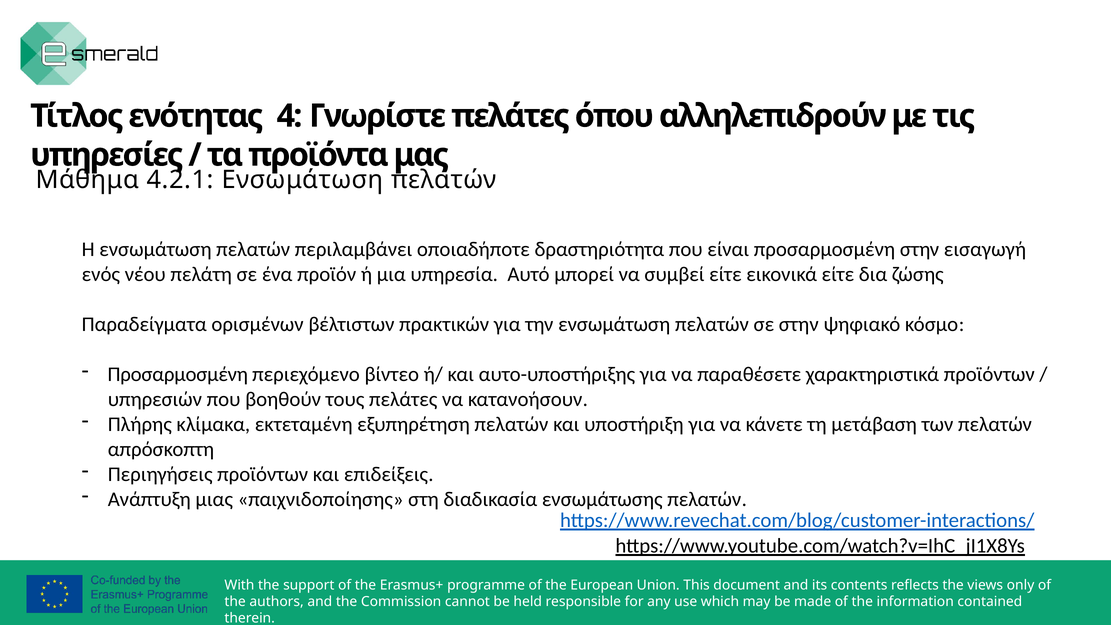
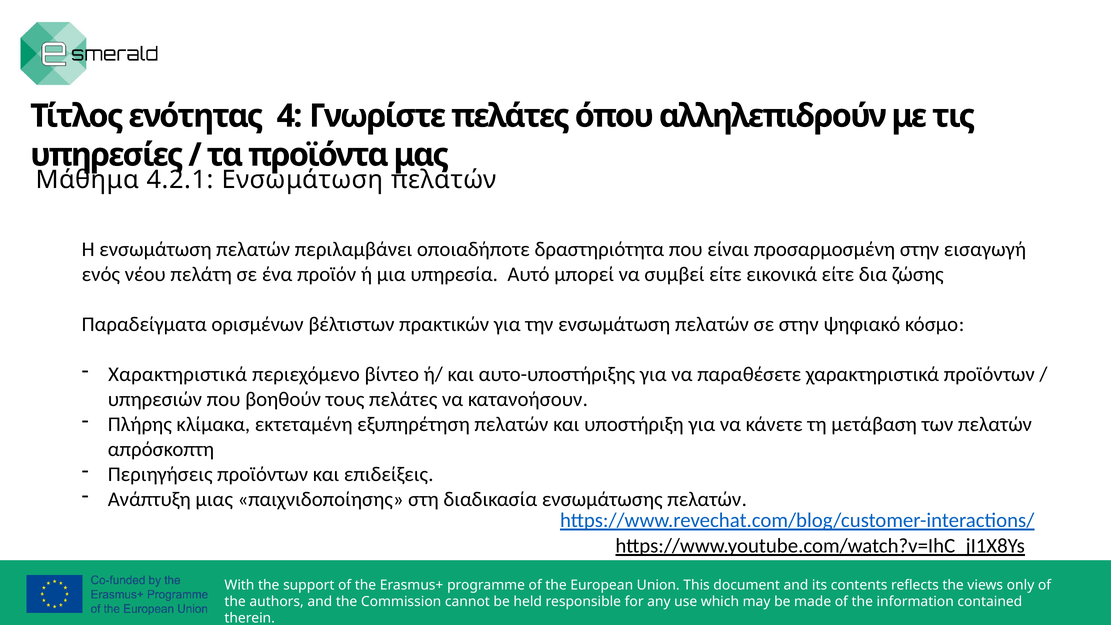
Προσαρμοσμένη: Προσαρμοσμένη -> Χαρακτηριστικά (178, 374)
